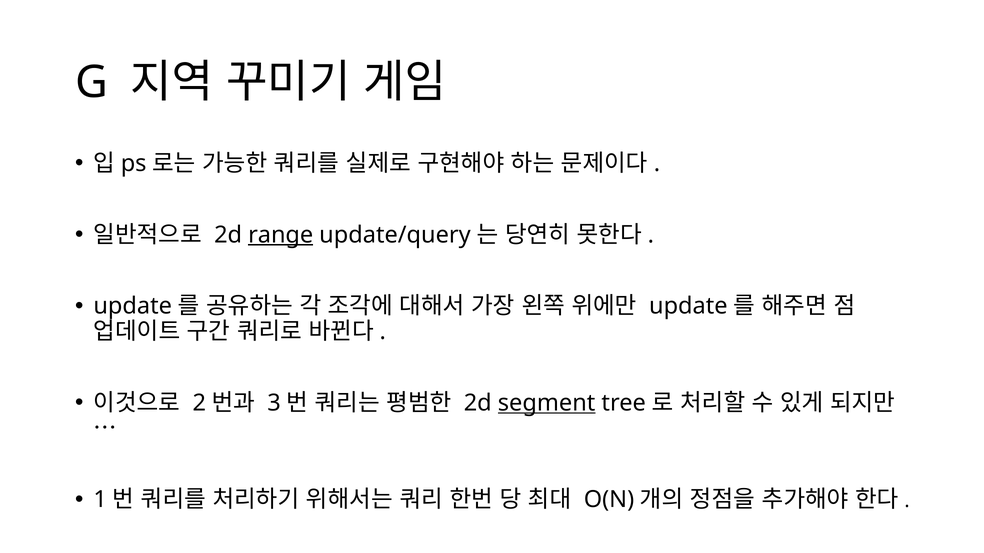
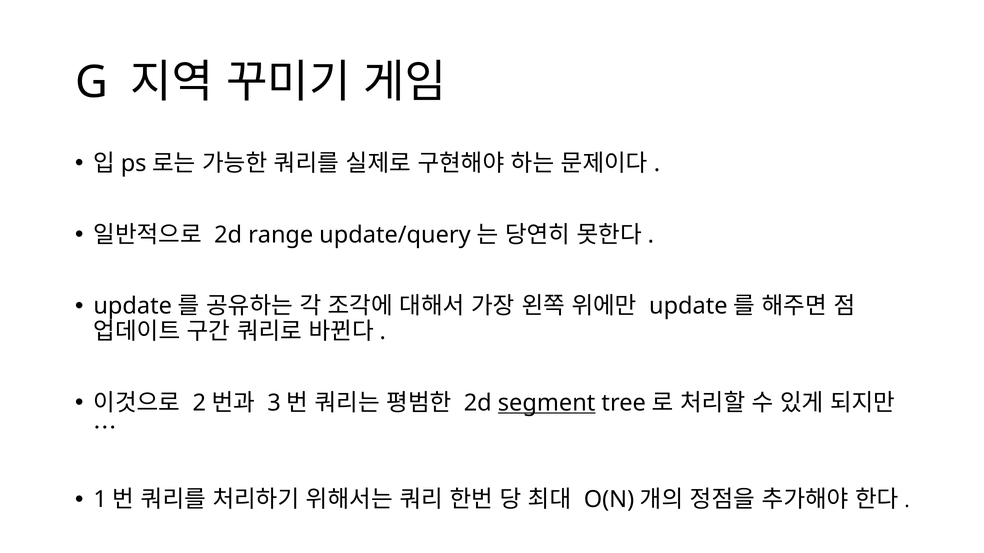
range underline: present -> none (281, 235)
